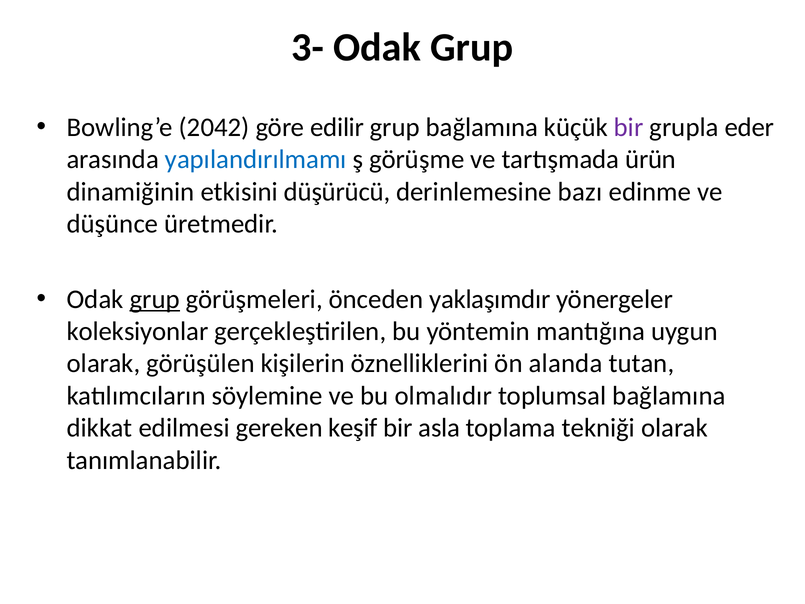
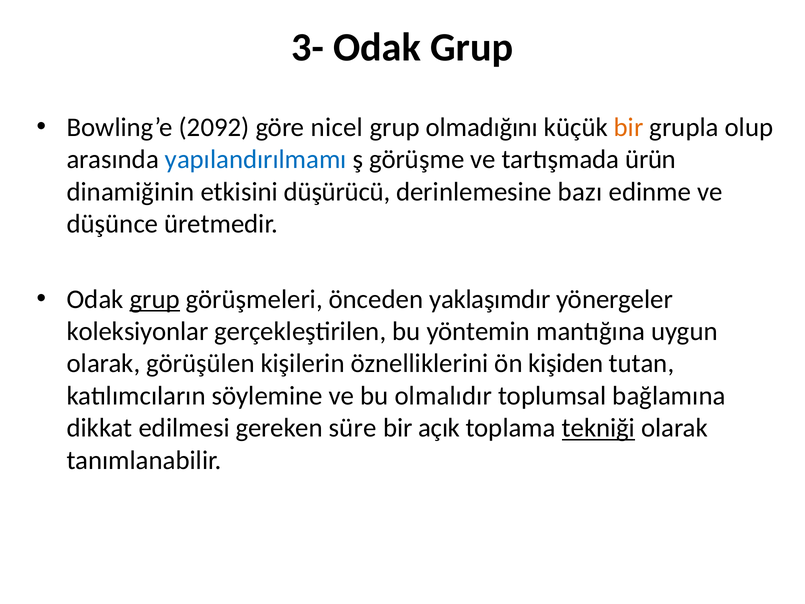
2042: 2042 -> 2092 (214, 127)
edilir: edilir -> nicel (337, 127)
grup bağlamına: bağlamına -> olmadığını (482, 127)
bir colour: purple -> orange (629, 127)
eder: eder -> olup (749, 127)
alanda: alanda -> kişiden (566, 363)
keşif: keşif -> süre (353, 428)
asla: asla -> açık (439, 428)
tekniği underline: none -> present (598, 428)
